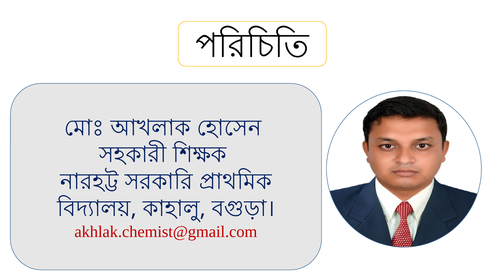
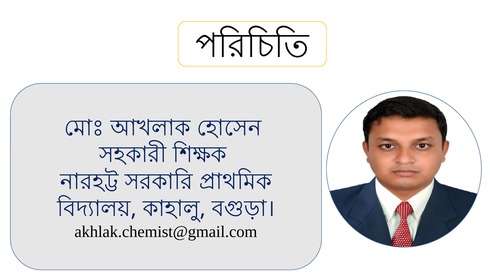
akhlak.chemist@gmail.com colour: red -> black (166, 231)
